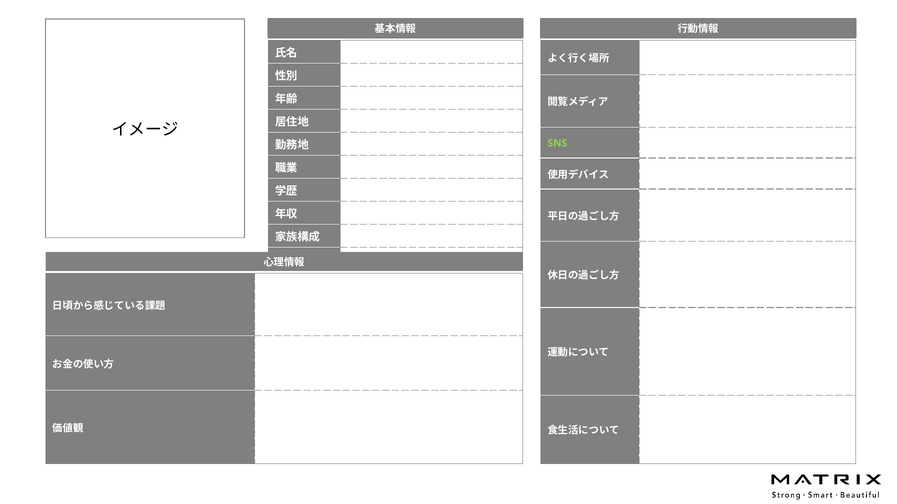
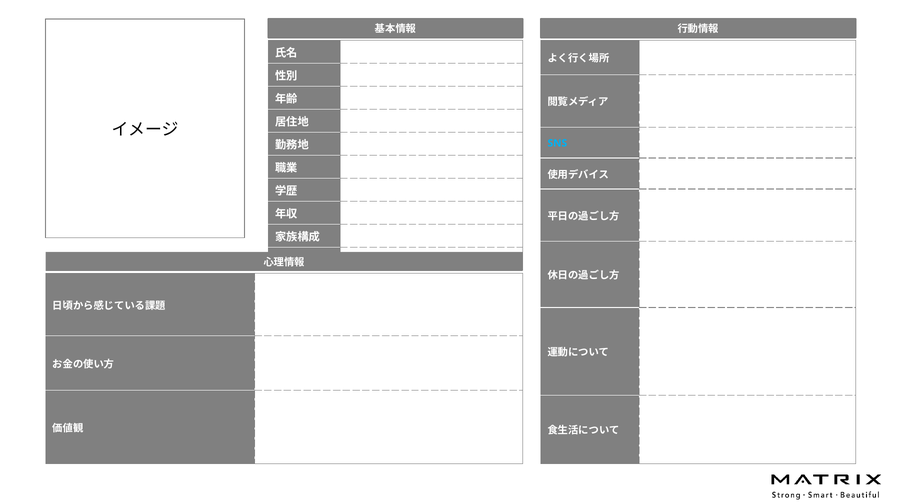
SNS colour: light green -> light blue (557, 143)
